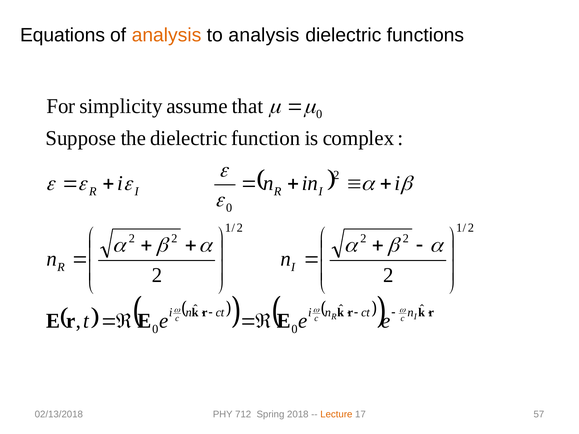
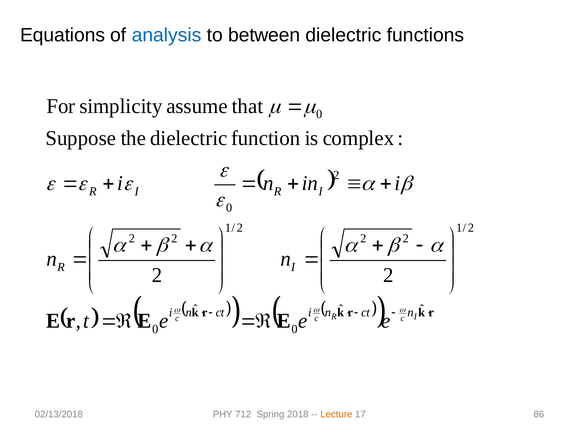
analysis colour: orange -> blue (167, 35)
to analysis: analysis -> between (264, 35)
57: 57 -> 86 (539, 415)
